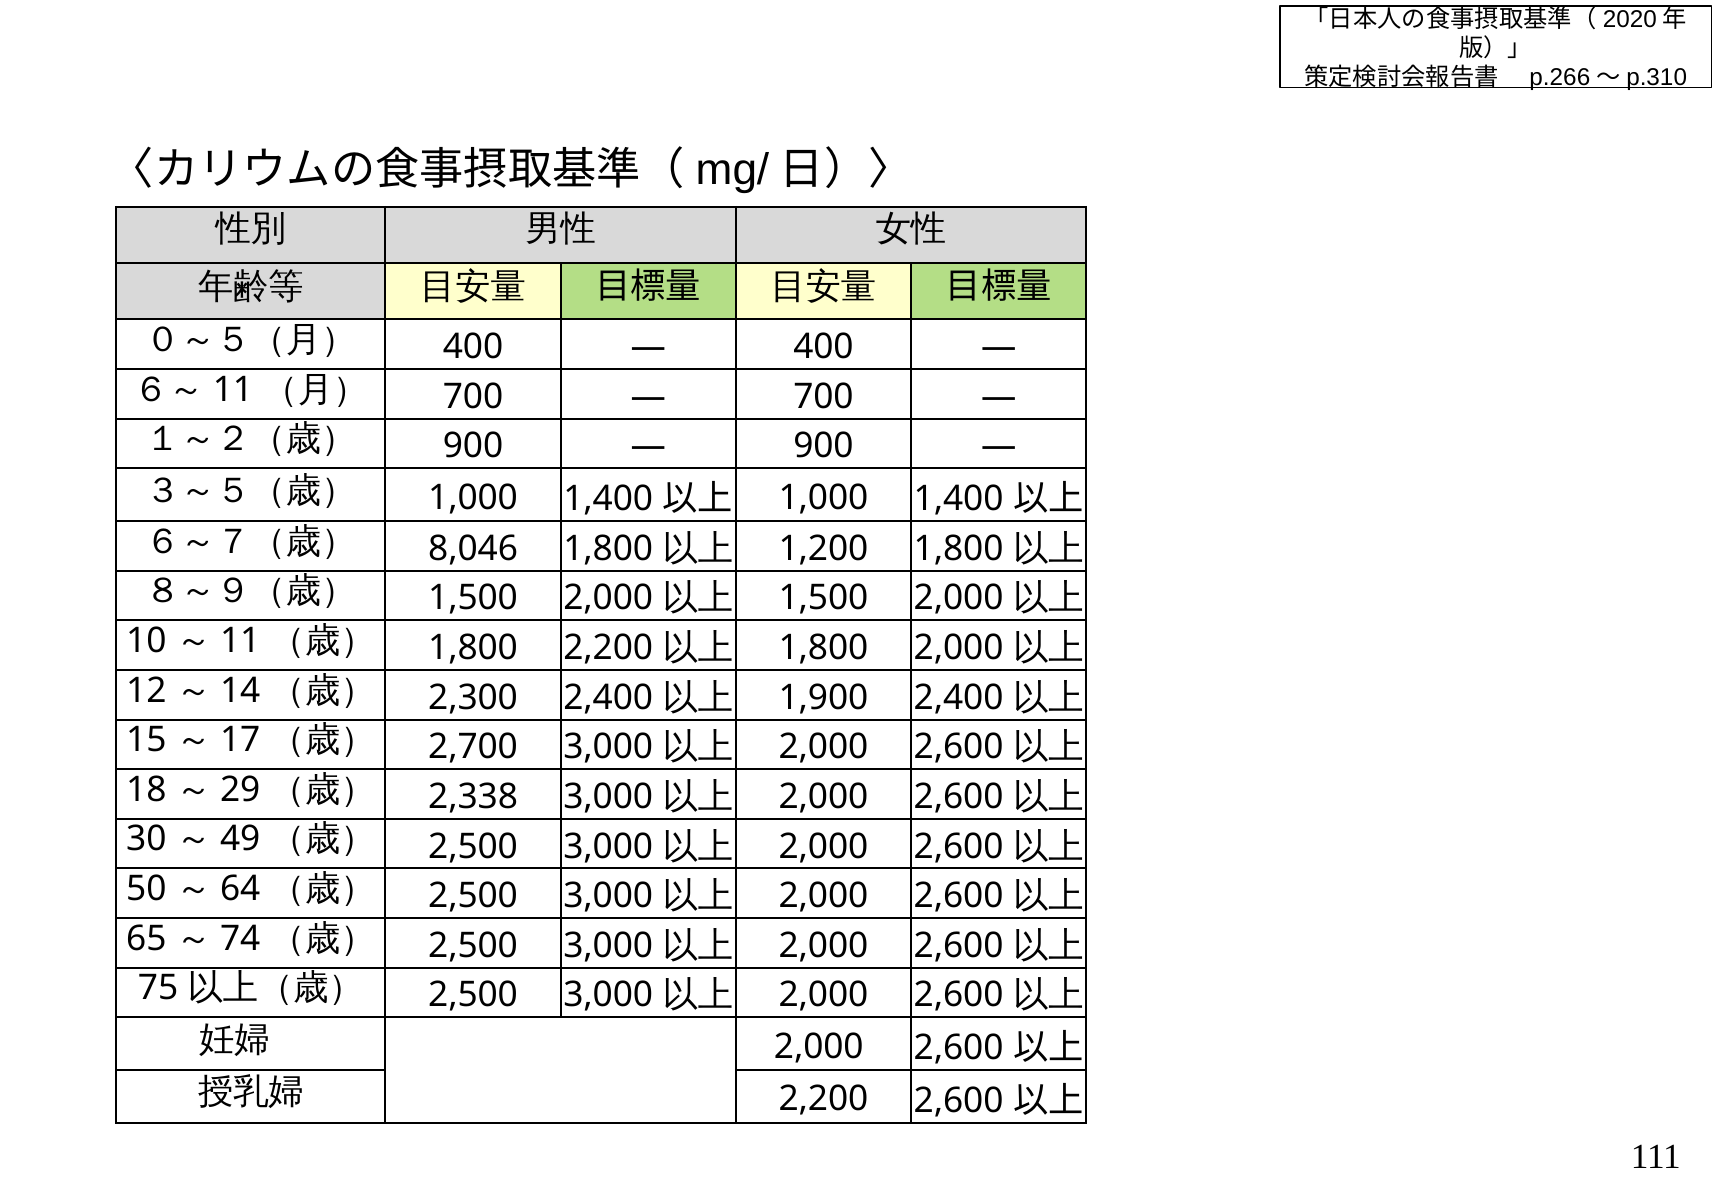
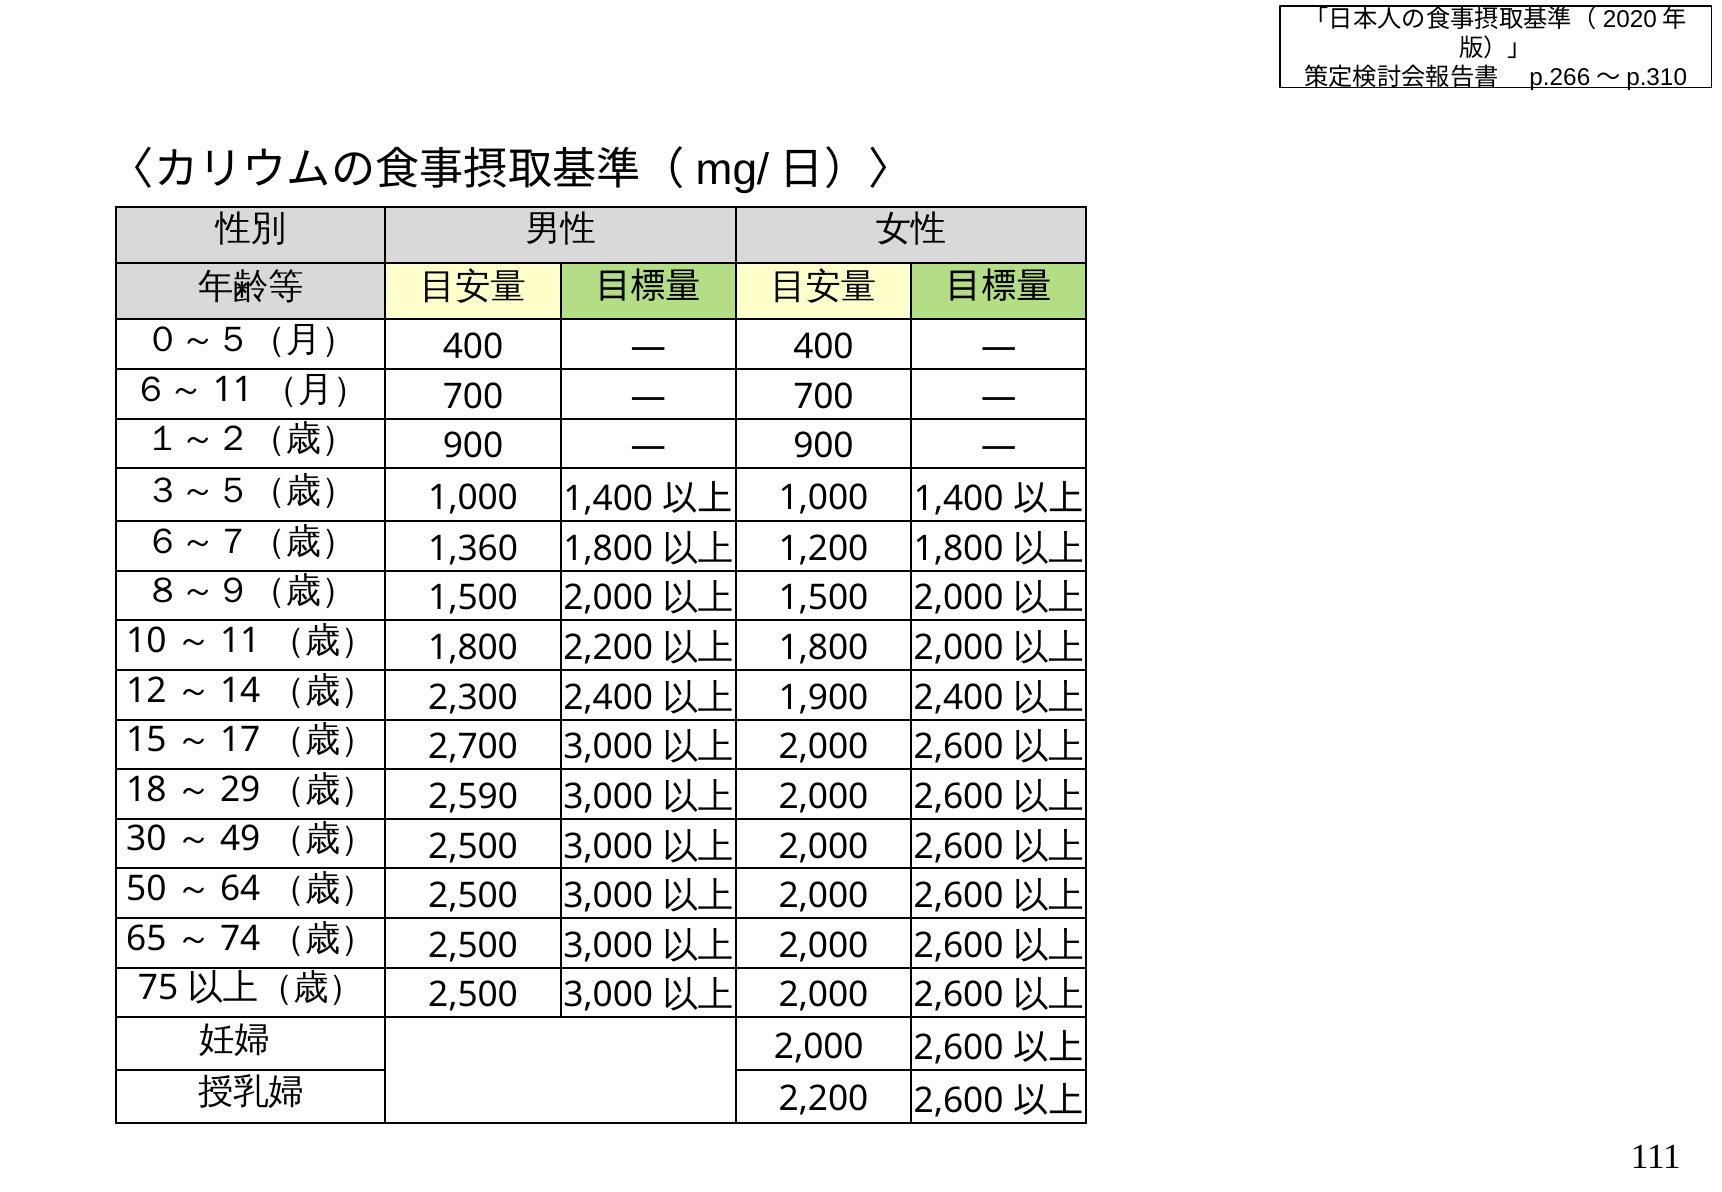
8,046: 8,046 -> 1,360 (473, 549)
2,338: 2,338 -> 2,590 (473, 797)
